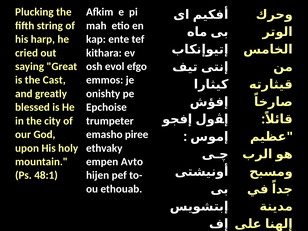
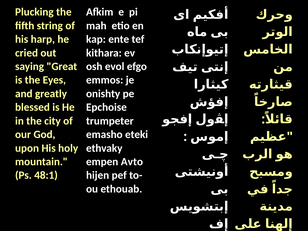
Cast: Cast -> Eyes (54, 80)
piree: piree -> eteki (137, 134)
